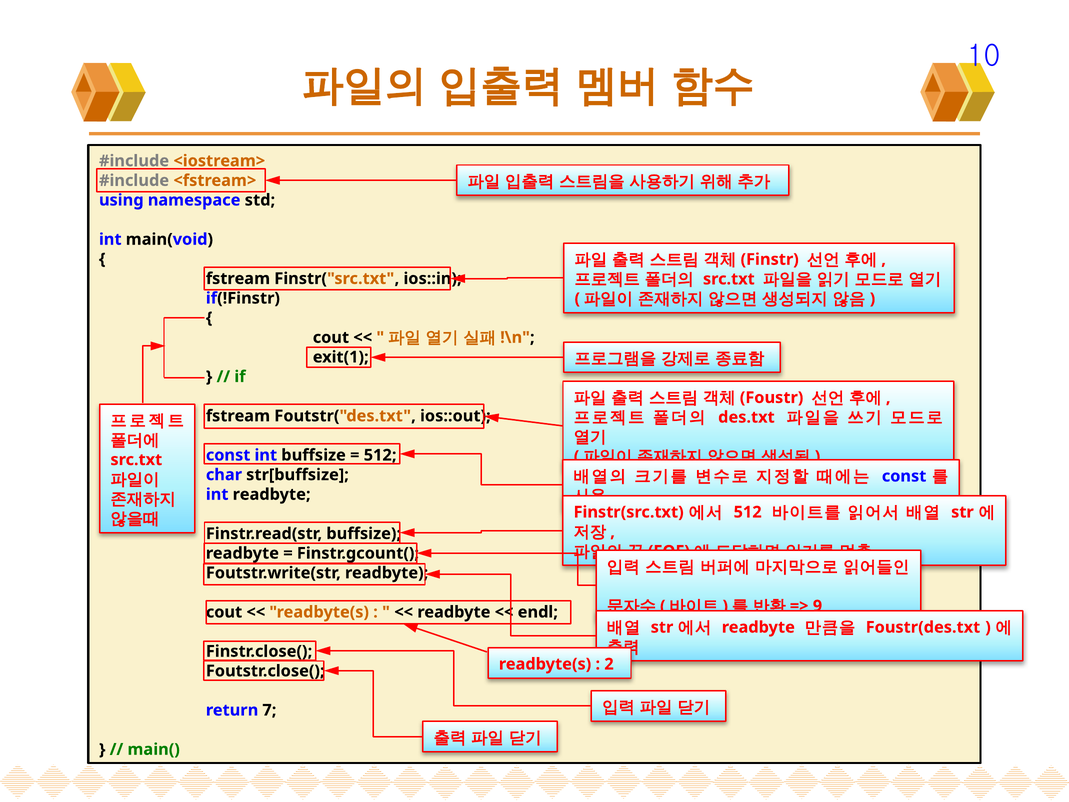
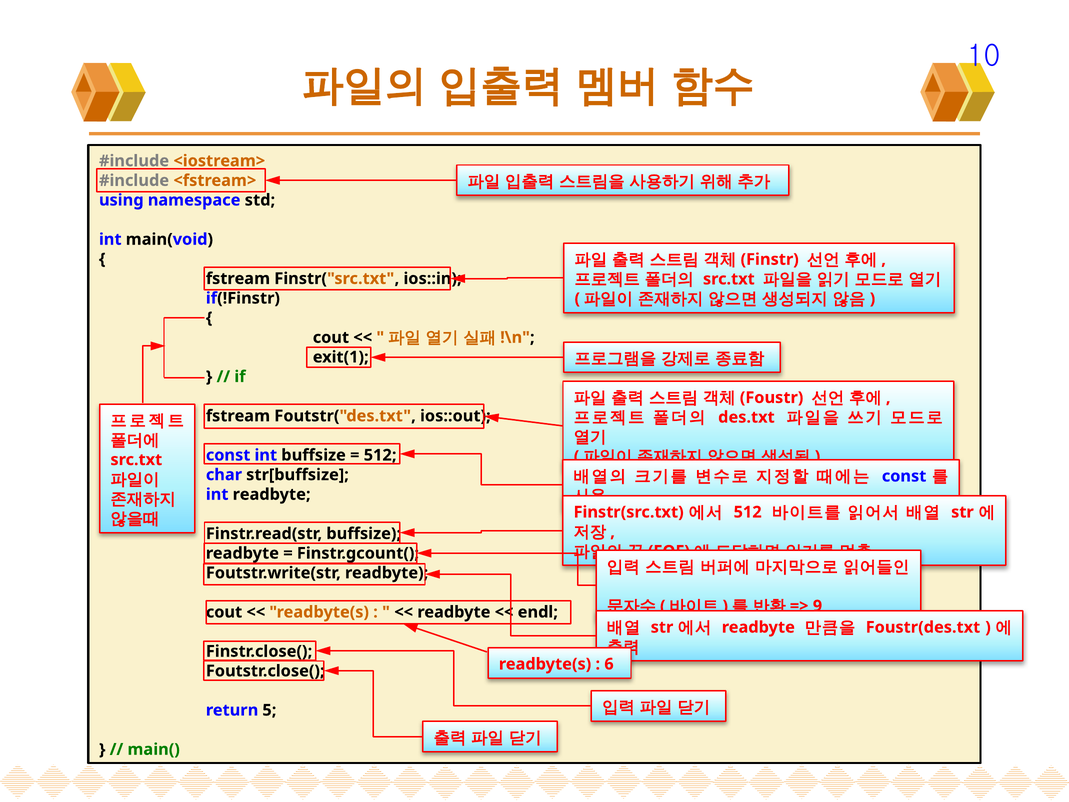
2: 2 -> 6 (609, 664)
7: 7 -> 5 (269, 710)
